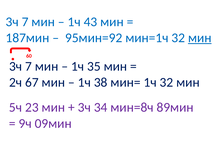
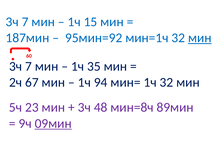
43: 43 -> 15 (90, 22)
38: 38 -> 94 (101, 83)
34: 34 -> 48 (101, 108)
09мин underline: none -> present (53, 124)
